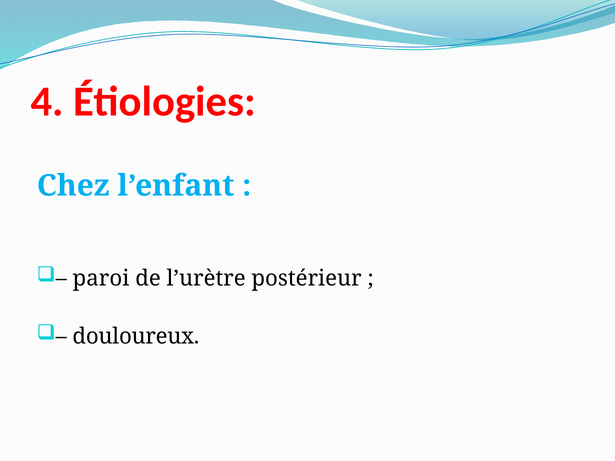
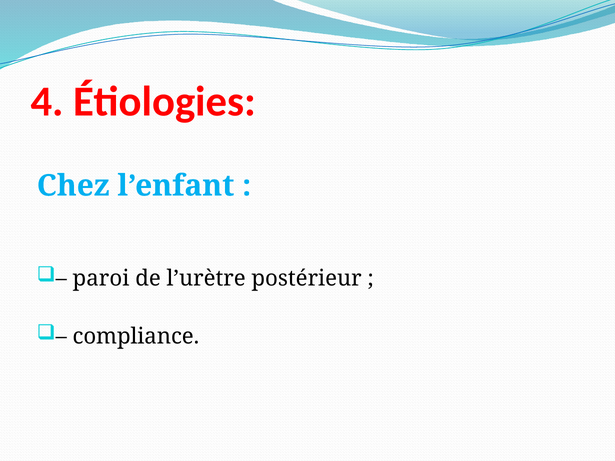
douloureux: douloureux -> compliance (136, 336)
